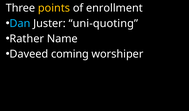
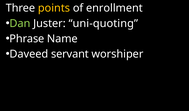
Dan colour: light blue -> light green (20, 23)
Rather: Rather -> Phrase (27, 39)
coming: coming -> servant (70, 54)
